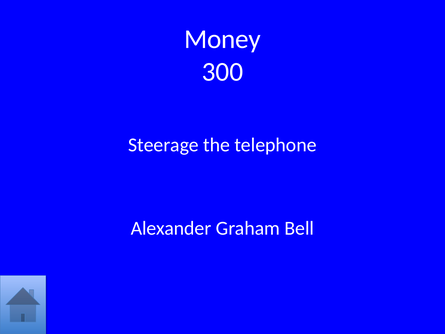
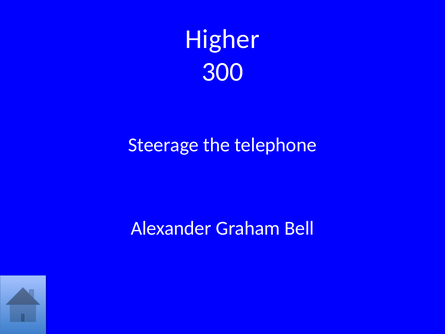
Money: Money -> Higher (222, 39)
